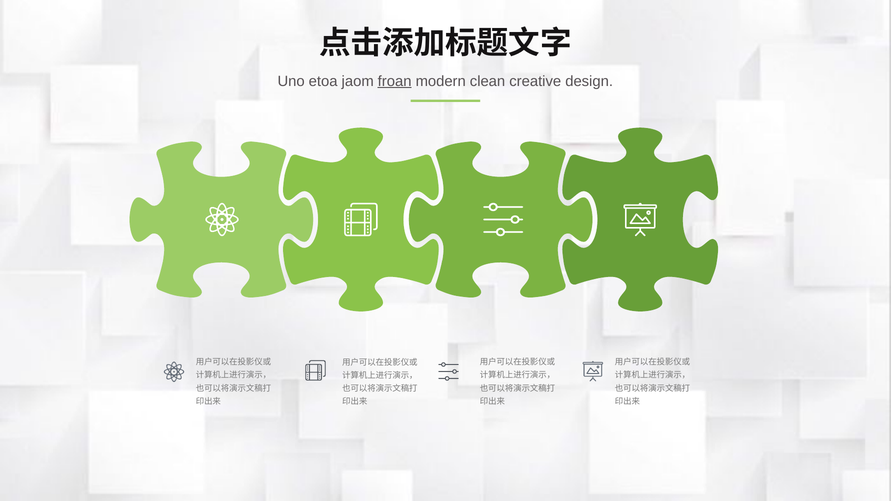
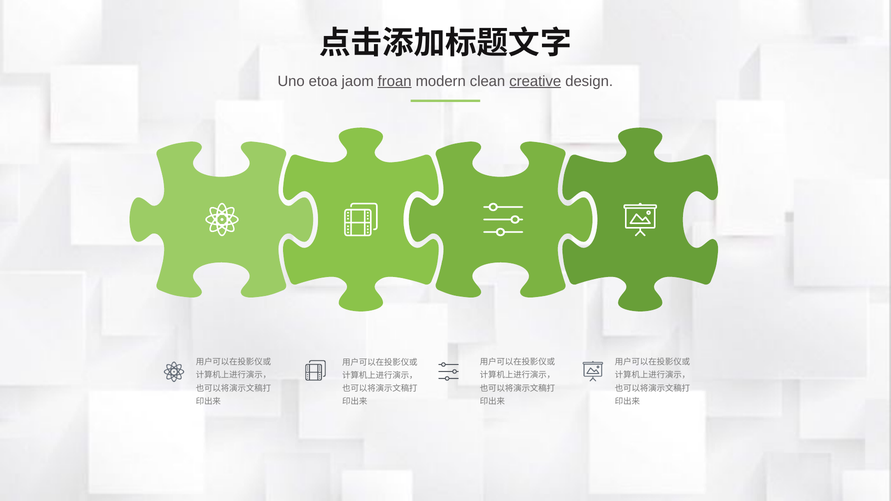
creative underline: none -> present (535, 81)
